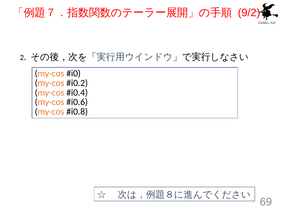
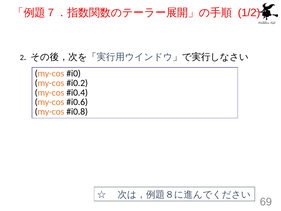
9/2: 9/2 -> 1/2 (249, 13)
